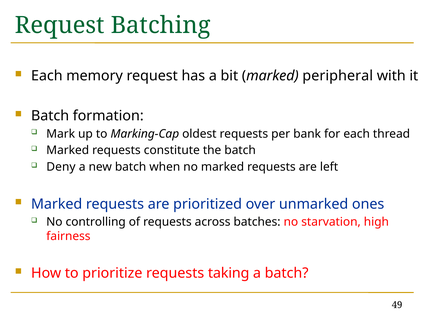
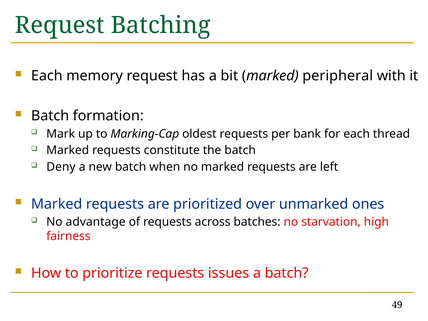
controlling: controlling -> advantage (96, 222)
taking: taking -> issues (229, 273)
